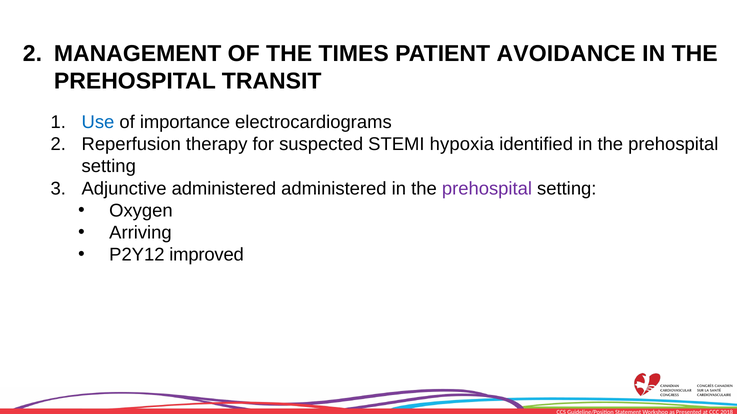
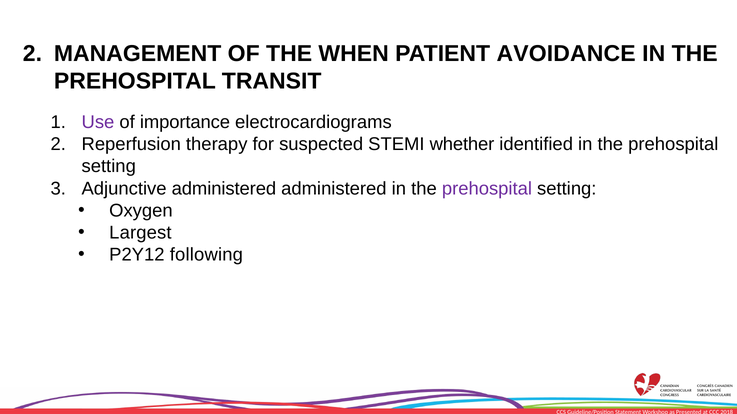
TIMES: TIMES -> WHEN (354, 54)
Use colour: blue -> purple (98, 122)
hypoxia: hypoxia -> whether (462, 145)
Arriving: Arriving -> Largest (140, 233)
improved: improved -> following (206, 255)
